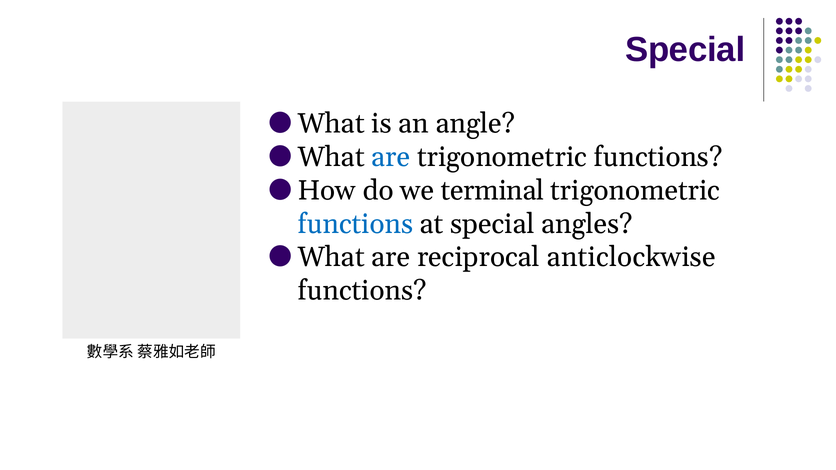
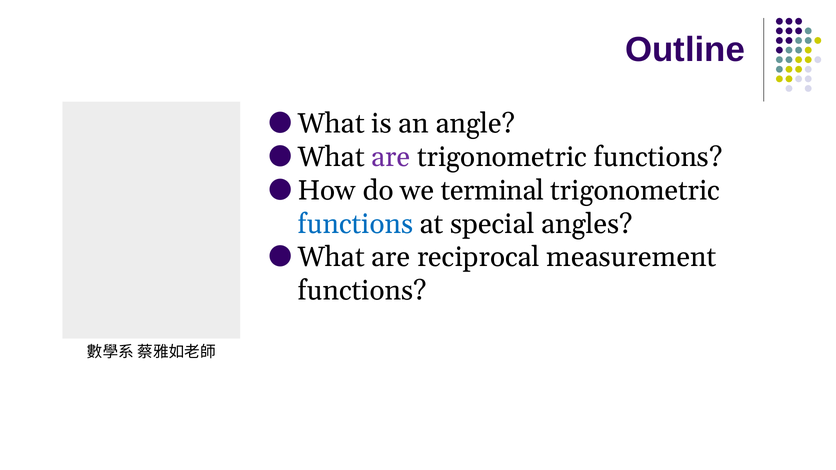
Special: Special -> Outline (685, 50)
are colour: blue -> purple (391, 157)
anticlockwise: anticlockwise -> measurement (631, 257)
